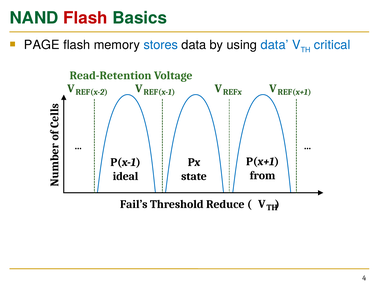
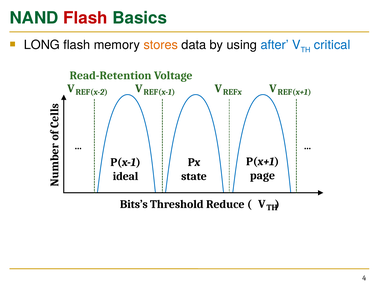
PAGE: PAGE -> LONG (42, 45)
stores colour: blue -> orange (161, 45)
using data: data -> after (275, 45)
from: from -> page (262, 176)
Fail’s: Fail’s -> Bits’s (134, 205)
